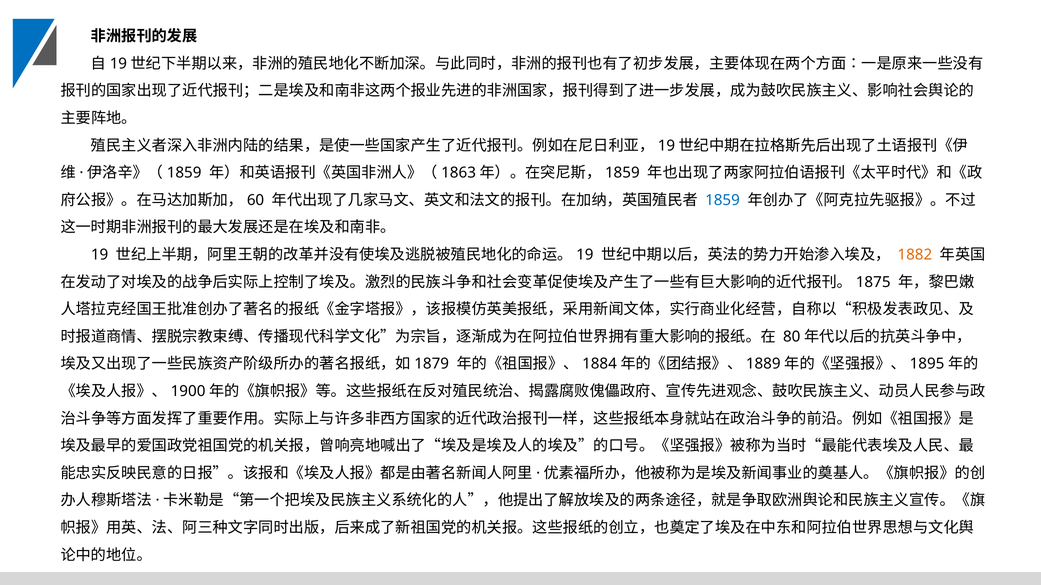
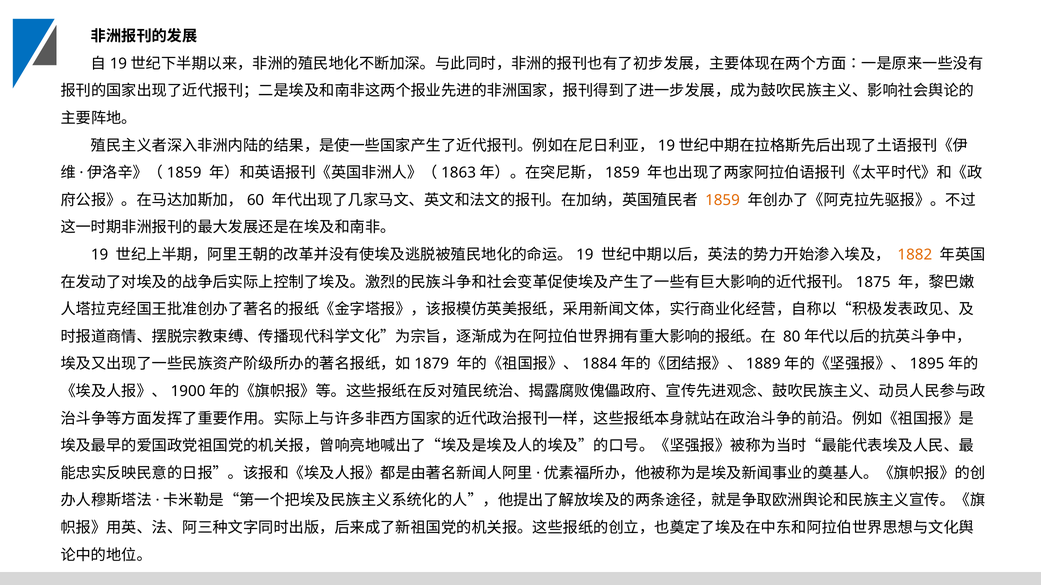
1859 colour: blue -> orange (722, 200)
